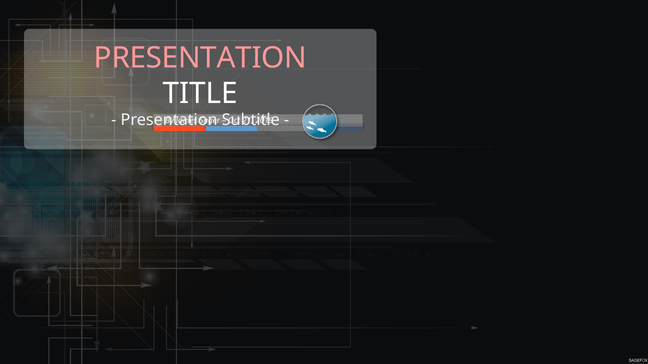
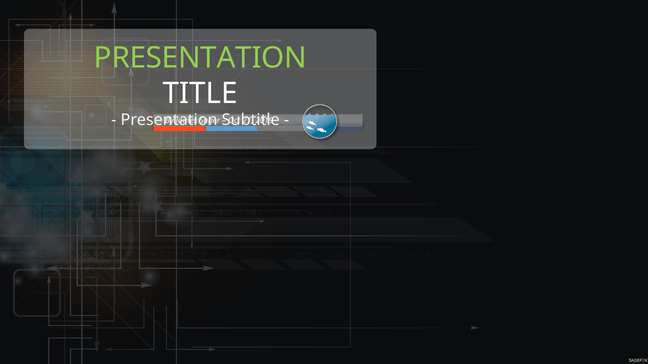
PRESENTATION colour: pink -> light green (200, 58)
